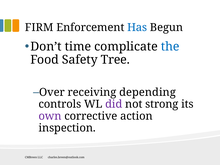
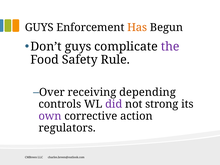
FIRM: FIRM -> GUYS (39, 28)
Has colour: blue -> orange (137, 28)
Don’t time: time -> guys (78, 46)
the colour: blue -> purple (170, 46)
Tree: Tree -> Rule (115, 60)
inspection: inspection -> regulators (67, 128)
